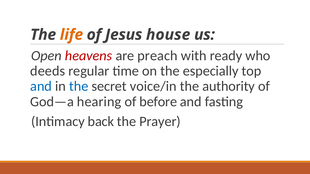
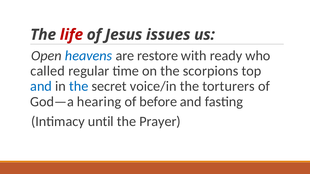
life colour: orange -> red (71, 35)
house: house -> issues (168, 35)
heavens colour: red -> blue (89, 56)
preach: preach -> restore (158, 56)
deeds: deeds -> called (48, 71)
especially: especially -> scorpions (211, 71)
authority: authority -> torturers (229, 86)
back: back -> until (101, 122)
